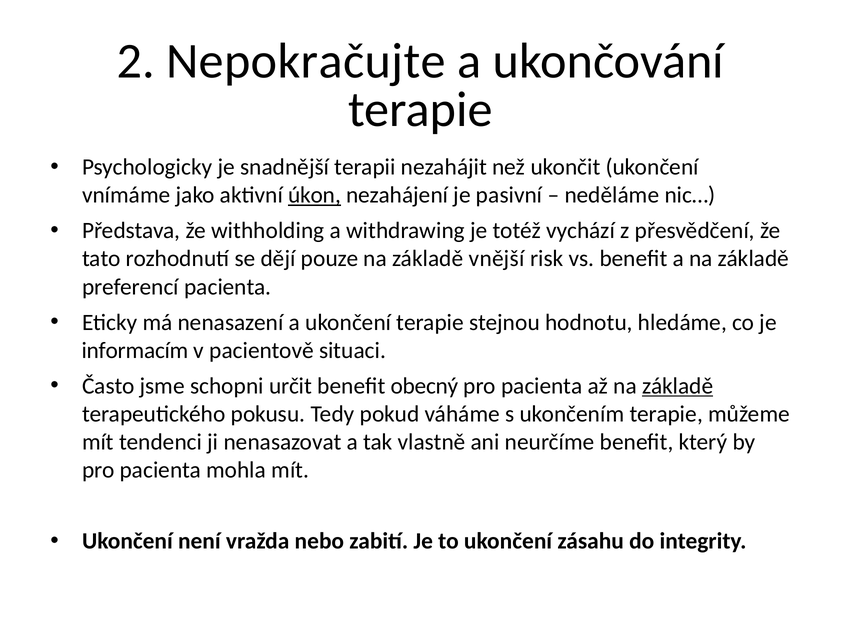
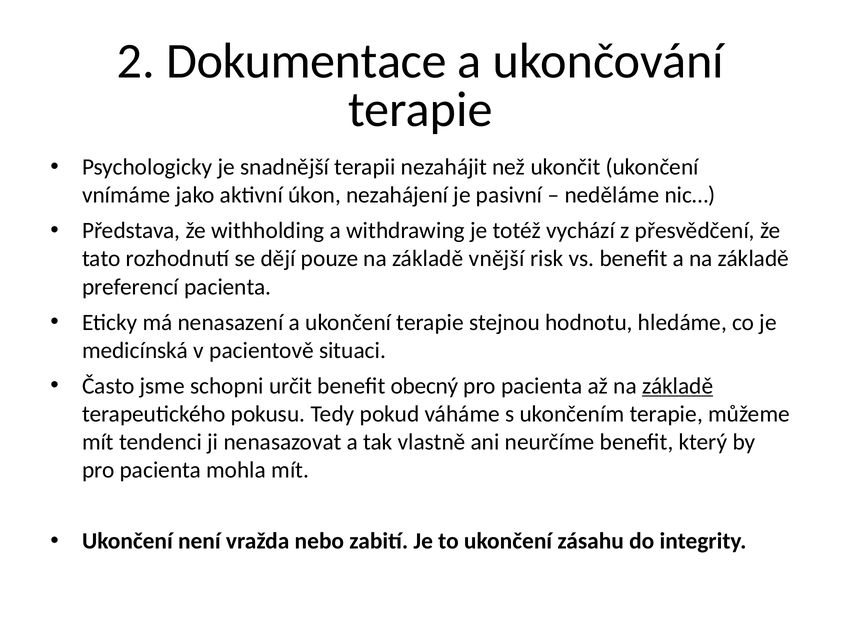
Nepokračujte: Nepokračujte -> Dokumentace (306, 61)
úkon underline: present -> none (315, 195)
informacím: informacím -> medicínská (135, 350)
